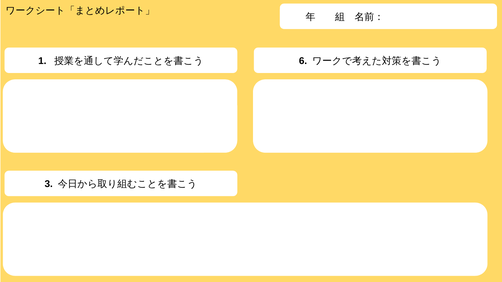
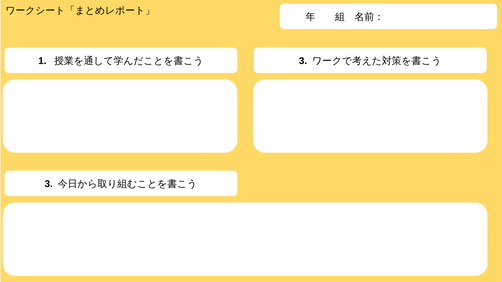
6: 6 -> 3 (303, 61)
